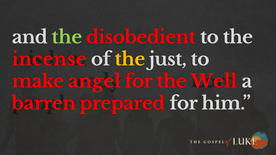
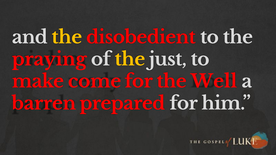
the colour: light green -> yellow (67, 37)
incense: incense -> praying (49, 59)
angel: angel -> come (95, 82)
